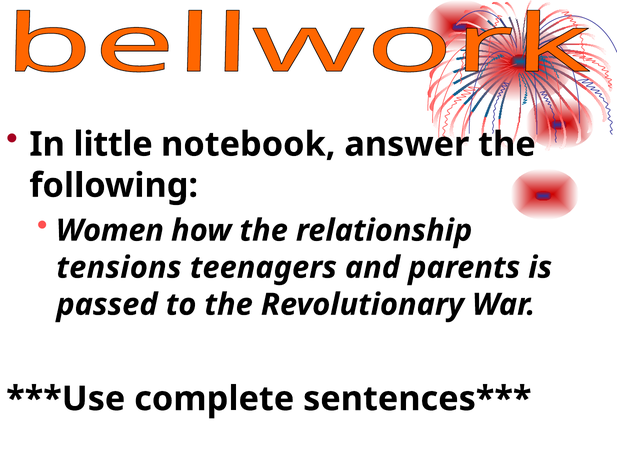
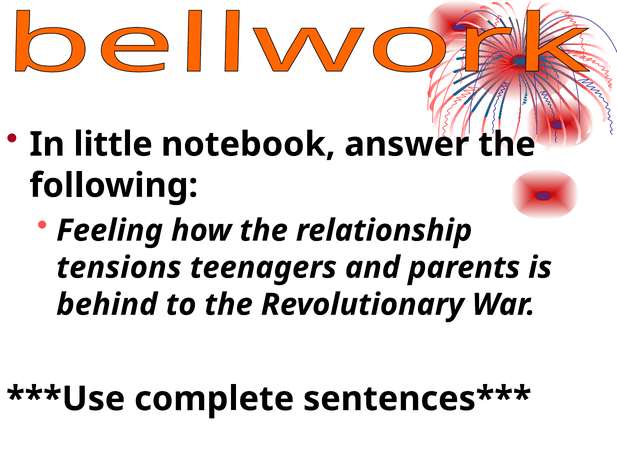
Women: Women -> Feeling (110, 230)
passed: passed -> behind (107, 304)
